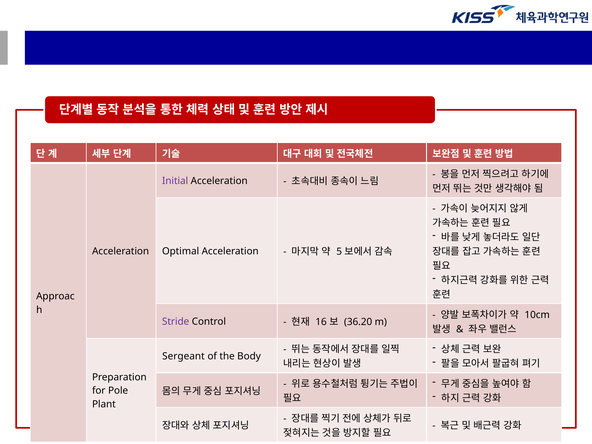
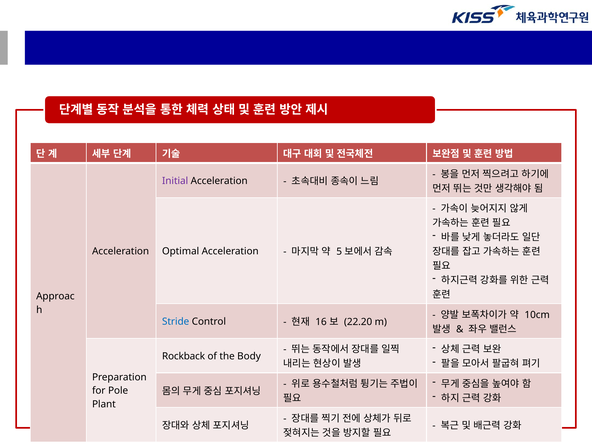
Stride colour: purple -> blue (176, 322)
36.20: 36.20 -> 22.20 (358, 322)
Sergeant: Sergeant -> Rockback (184, 356)
